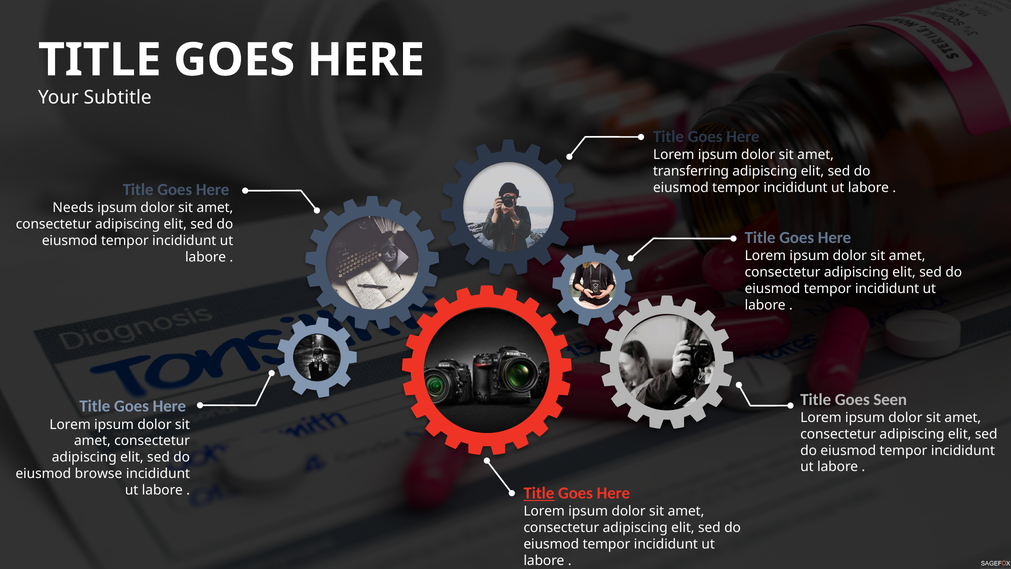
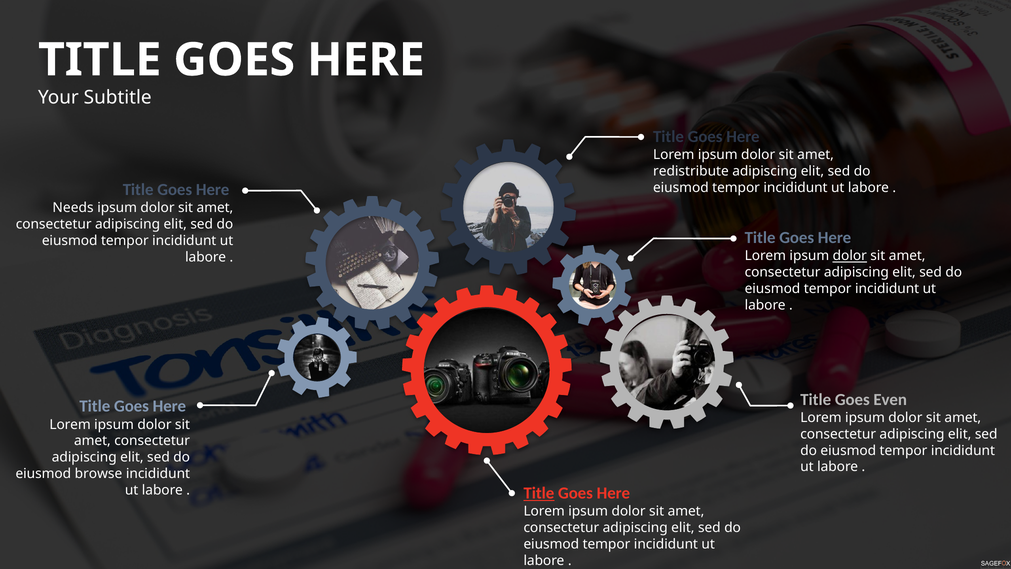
transferring: transferring -> redistribute (691, 171)
dolor underline: none -> present (850, 256)
Seen: Seen -> Even (890, 399)
